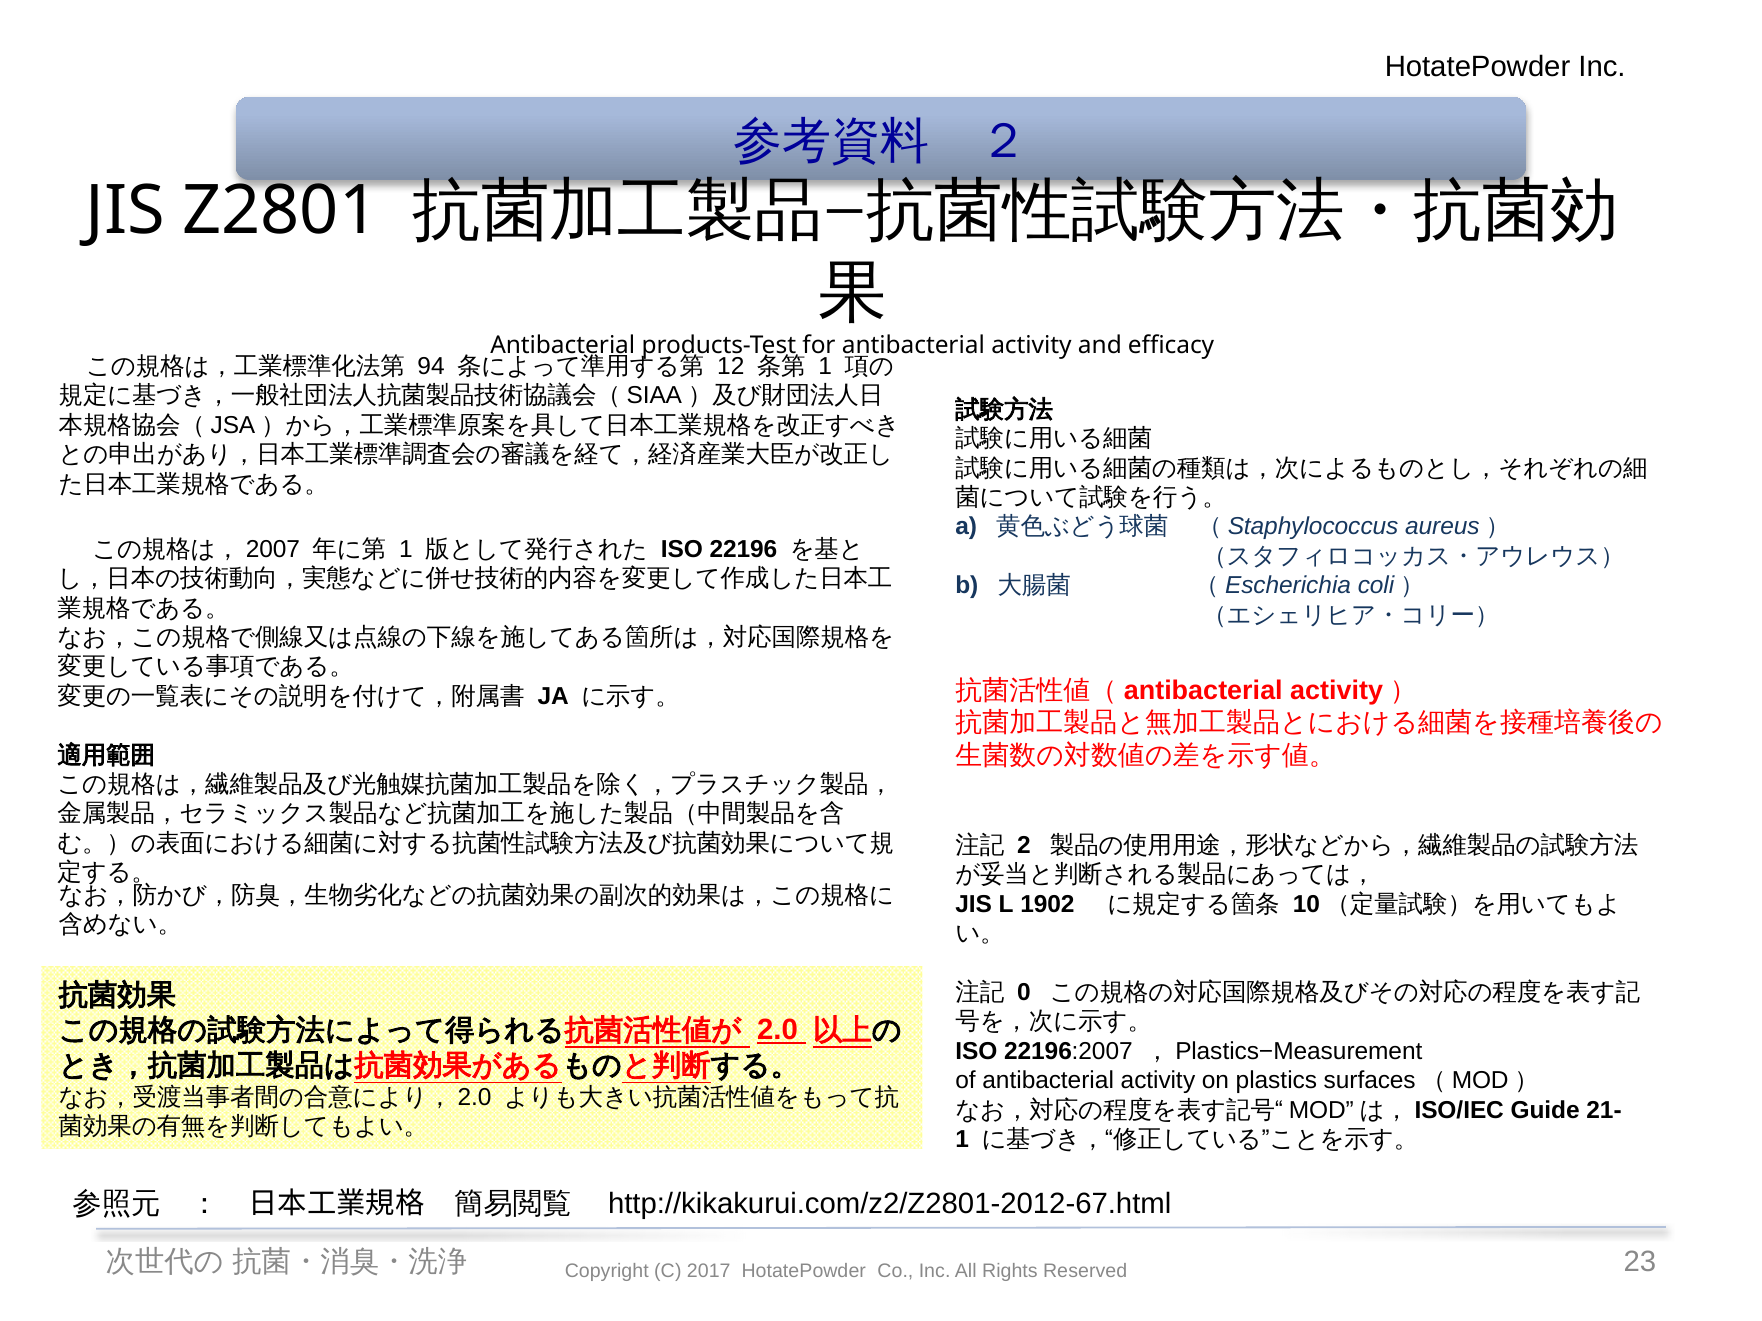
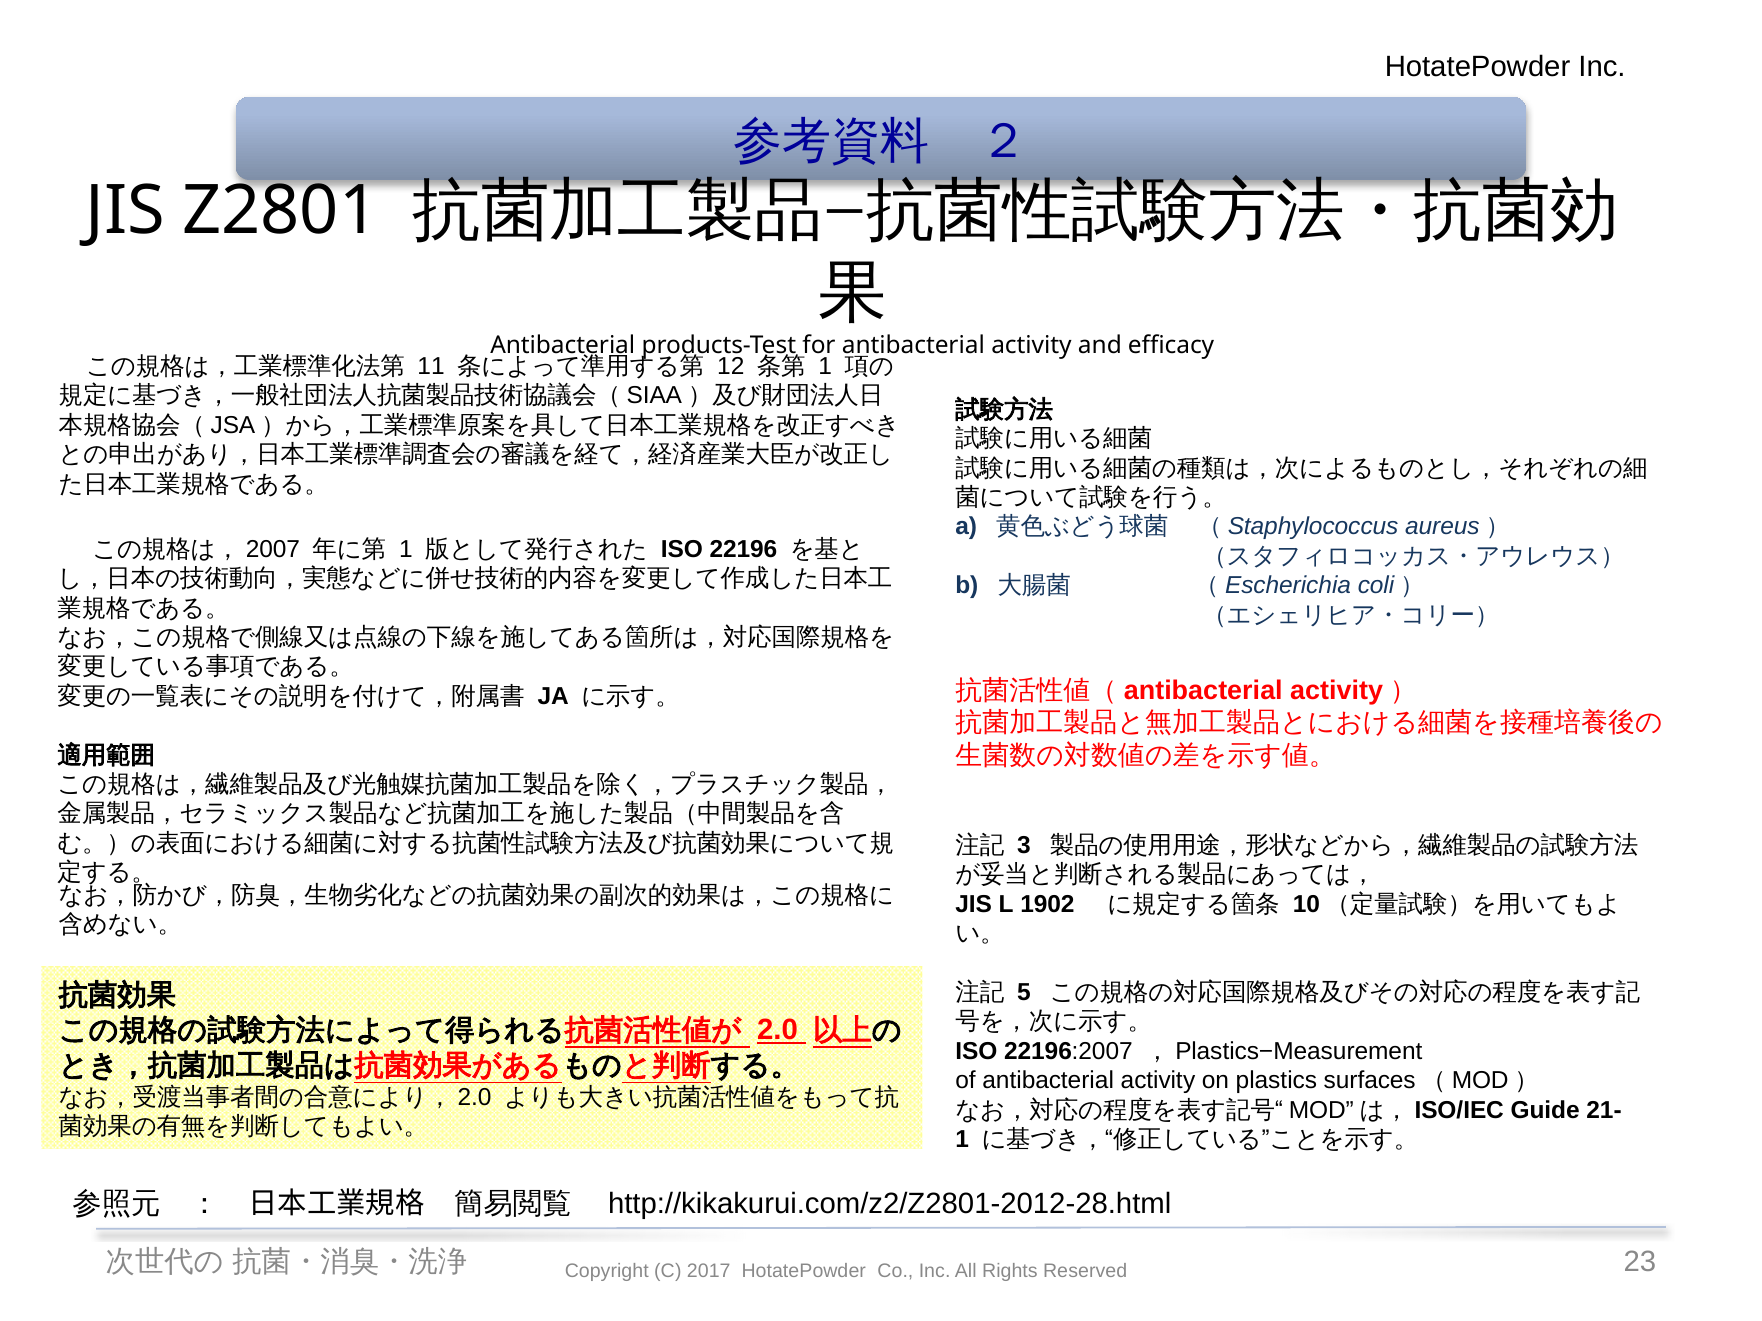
94: 94 -> 11 (431, 367)
2: 2 -> 3 (1024, 846)
0: 0 -> 5 (1024, 993)
http://kikakurui.com/z2/Z2801-2012-67.html: http://kikakurui.com/z2/Z2801-2012-67.html -> http://kikakurui.com/z2/Z2801-2012-28.html (890, 1204)
